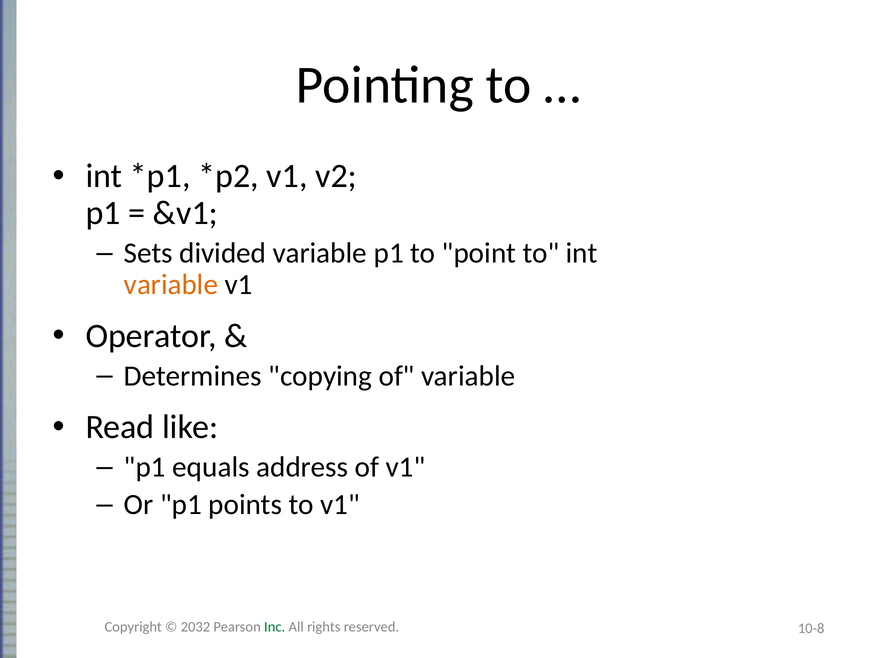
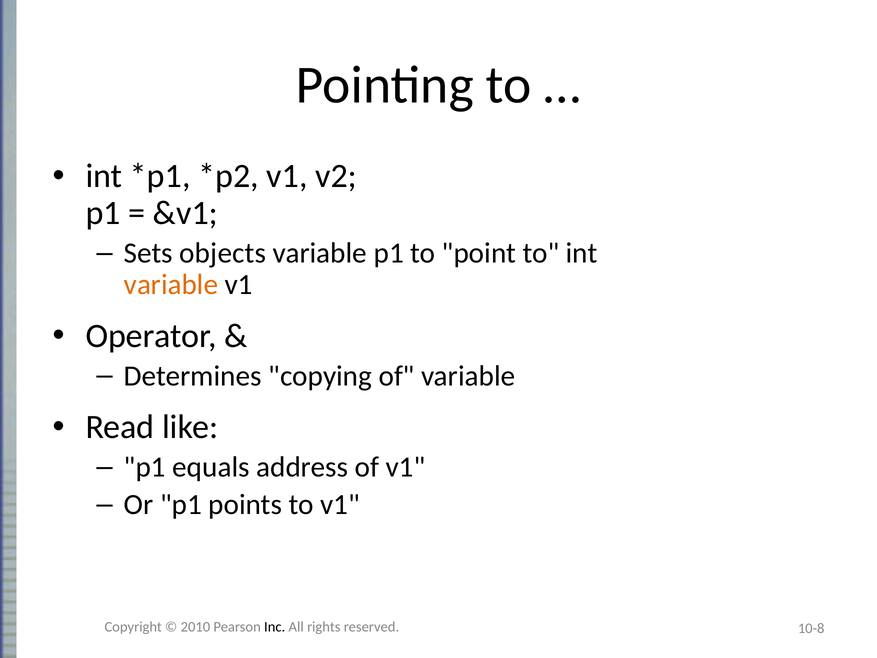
divided: divided -> objects (223, 253)
2032: 2032 -> 2010 (195, 627)
Inc colour: green -> black (275, 627)
